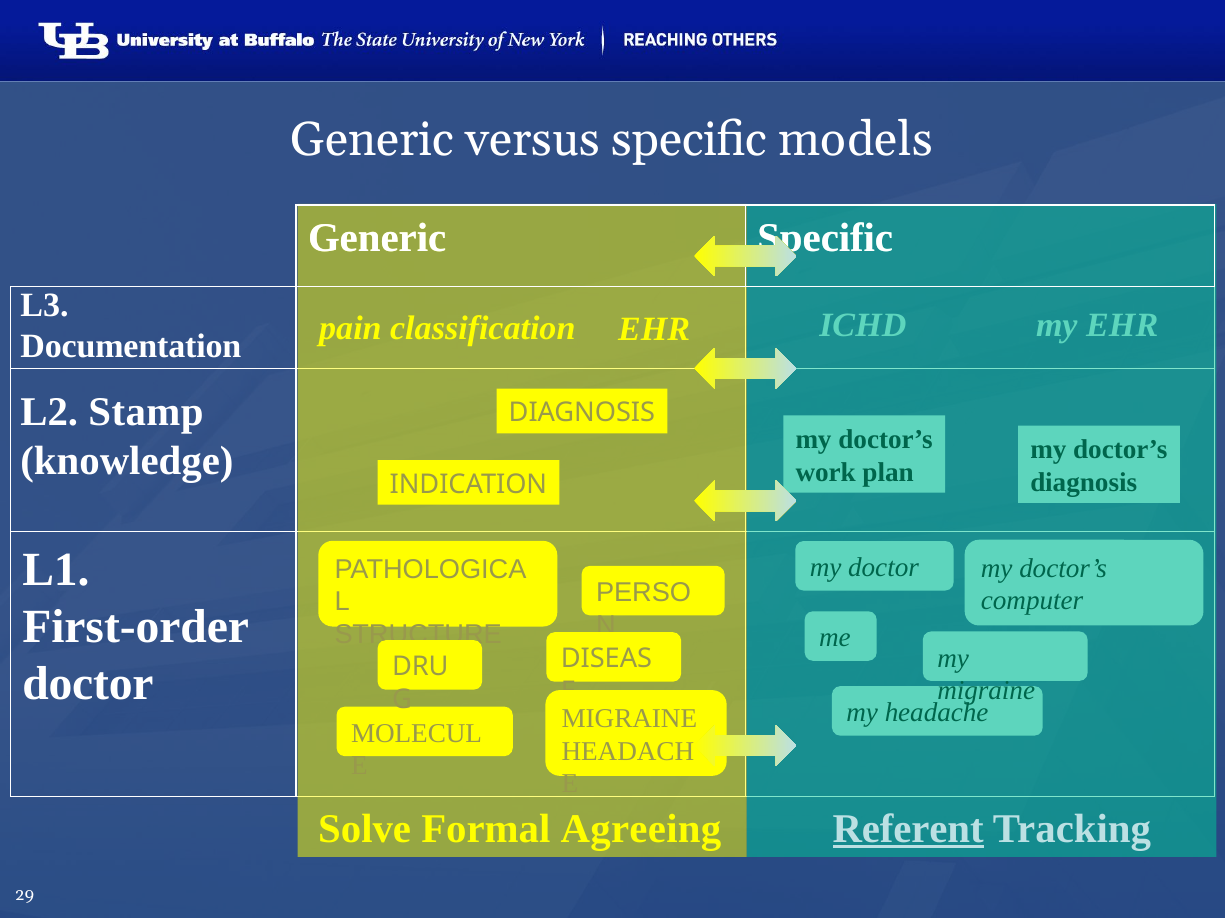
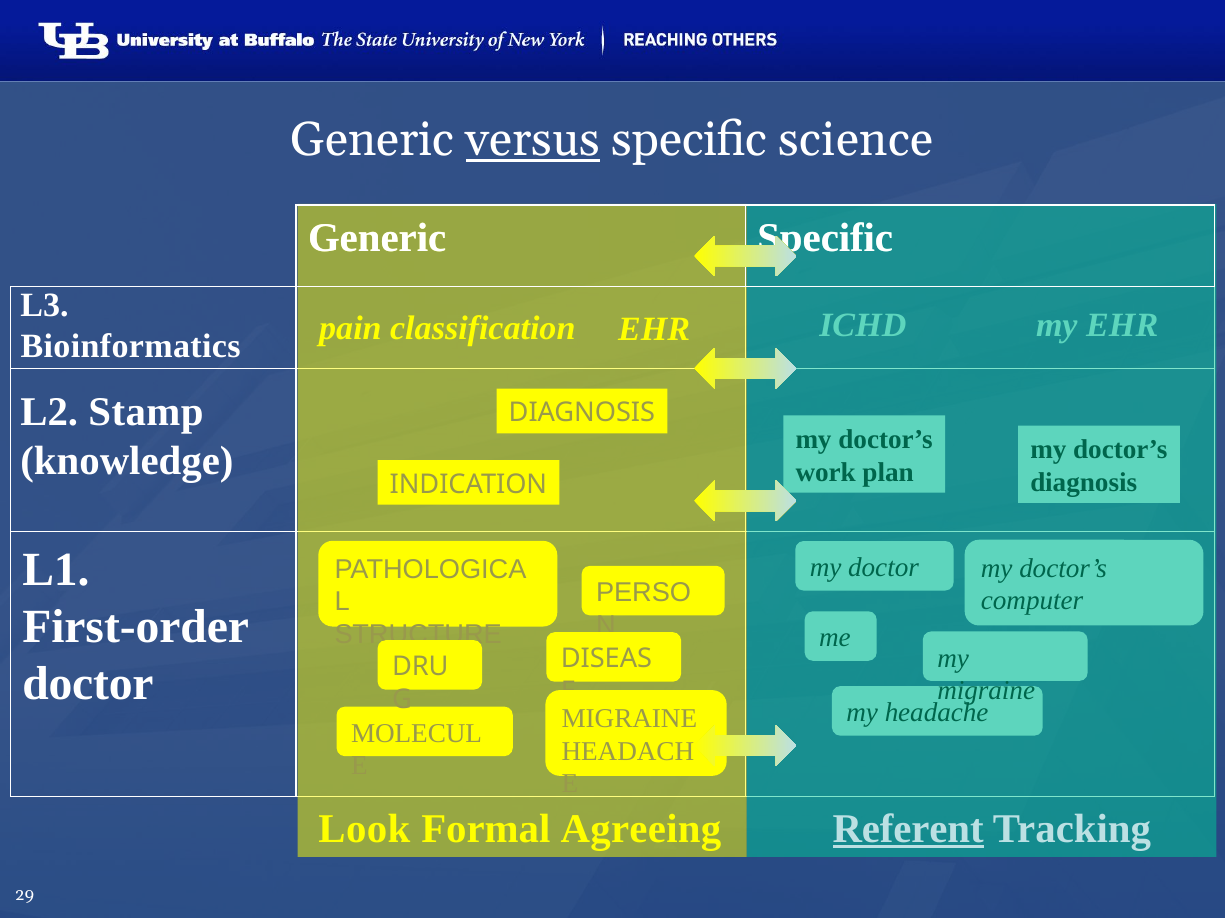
versus underline: none -> present (533, 140)
models: models -> science (856, 140)
Documentation: Documentation -> Bioinformatics (131, 346)
Solve: Solve -> Look (364, 830)
